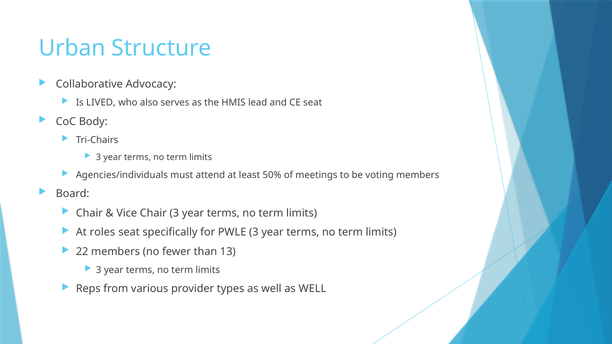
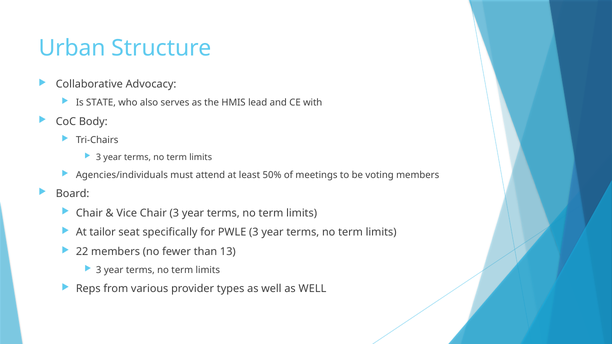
LIVED: LIVED -> STATE (101, 103)
CE seat: seat -> with (313, 103)
roles: roles -> tailor (103, 232)
